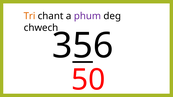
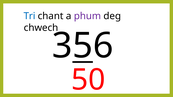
Tri colour: orange -> blue (30, 16)
